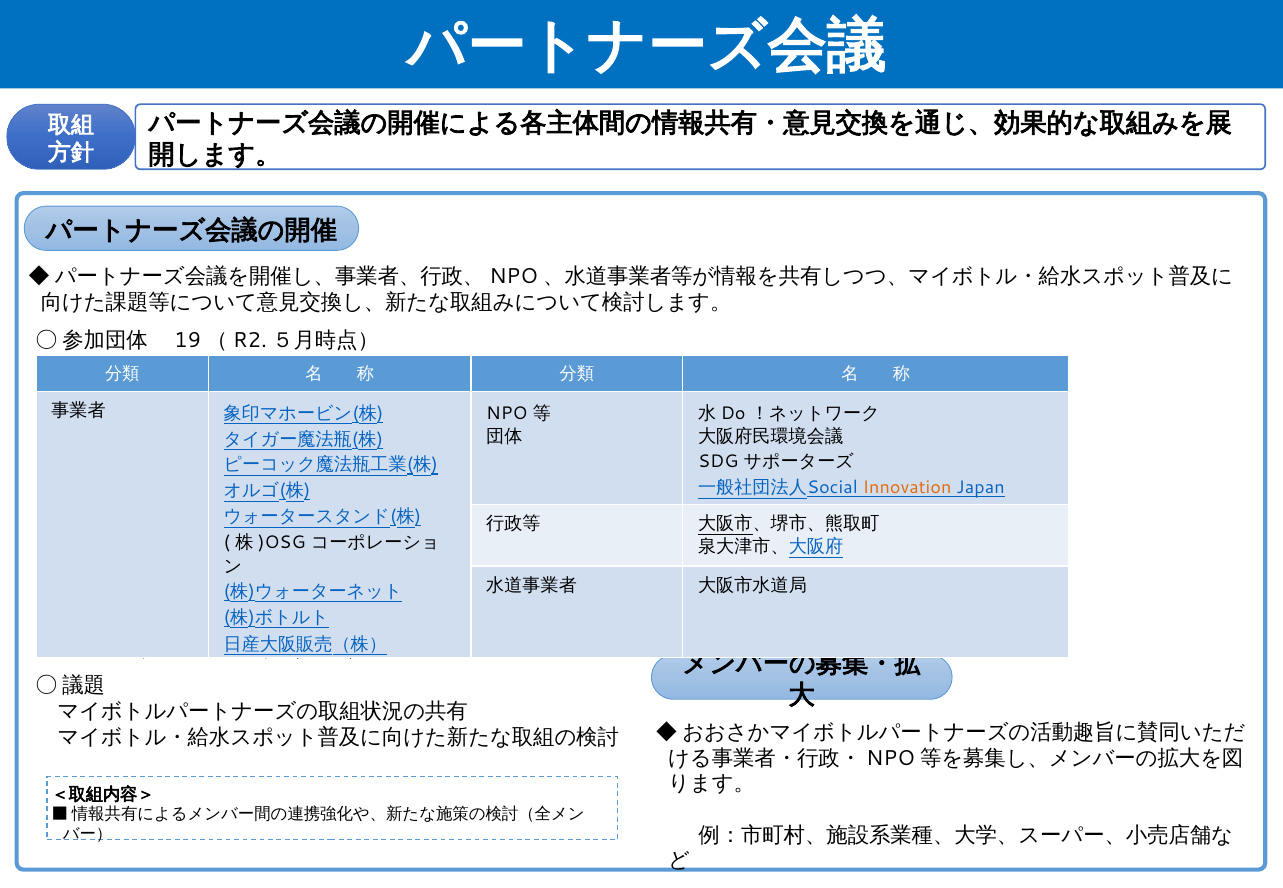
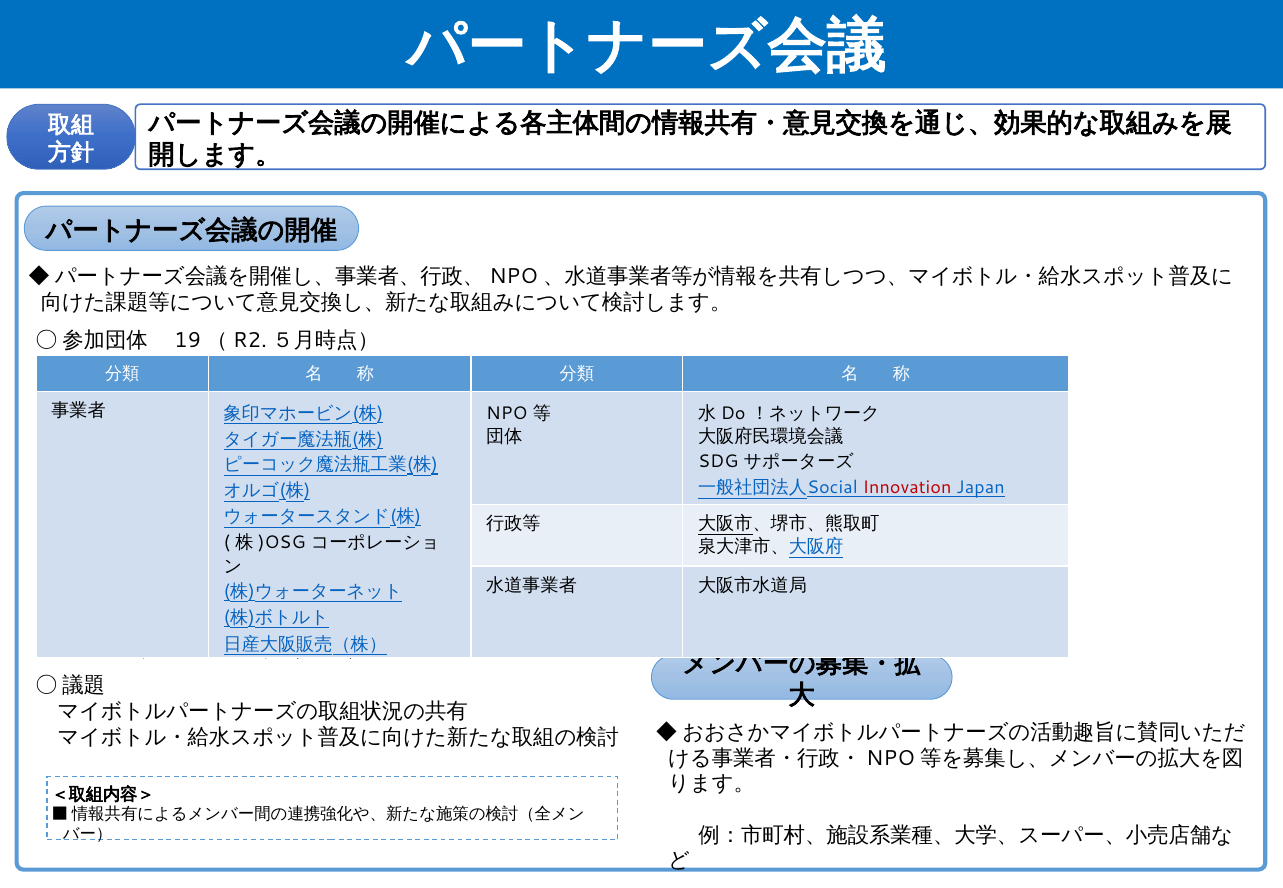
Innovation colour: orange -> red (907, 488)
